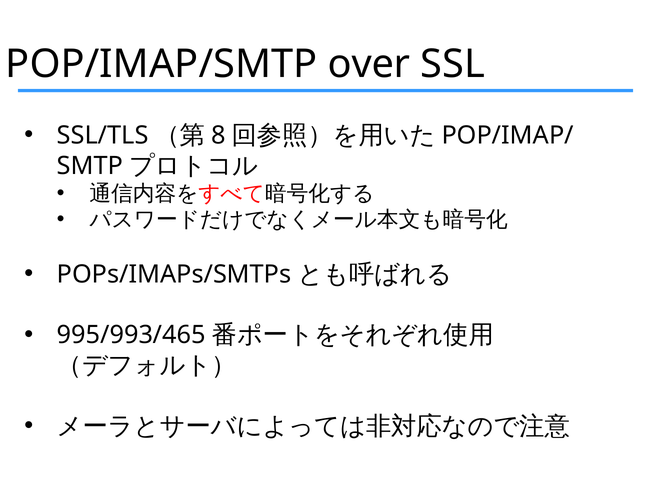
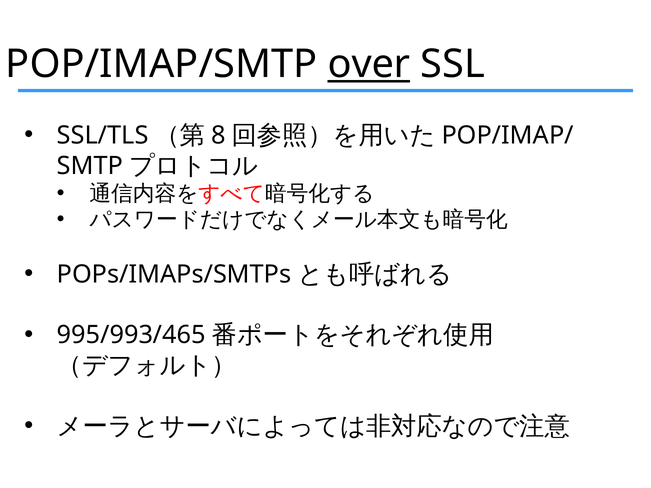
over underline: none -> present (369, 64)
